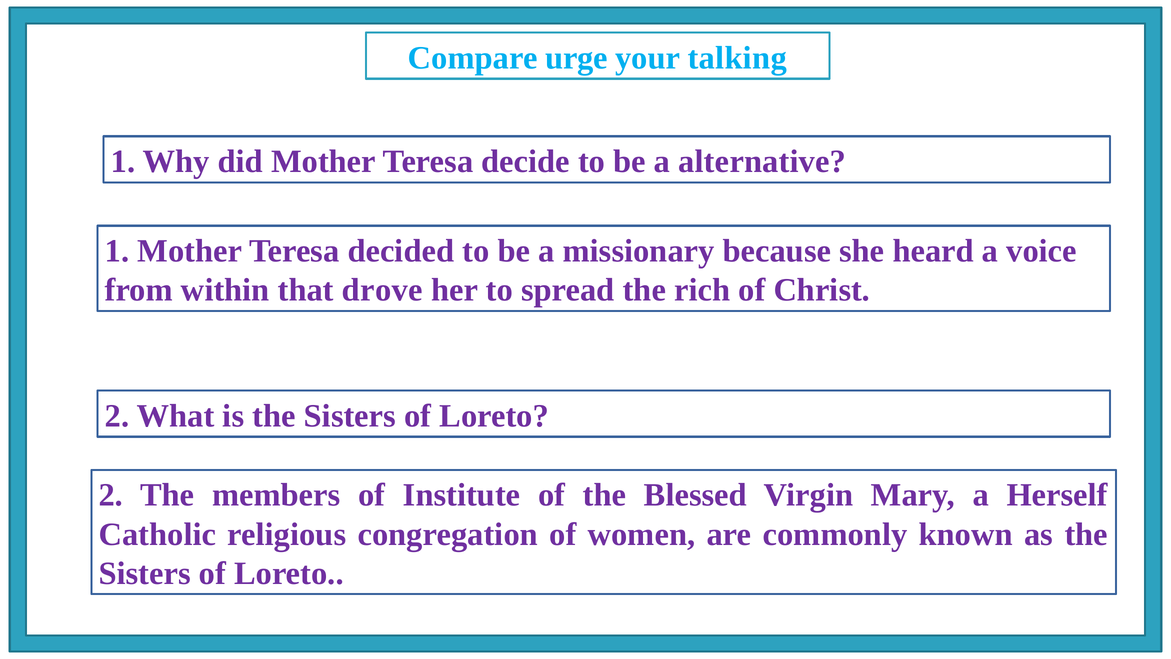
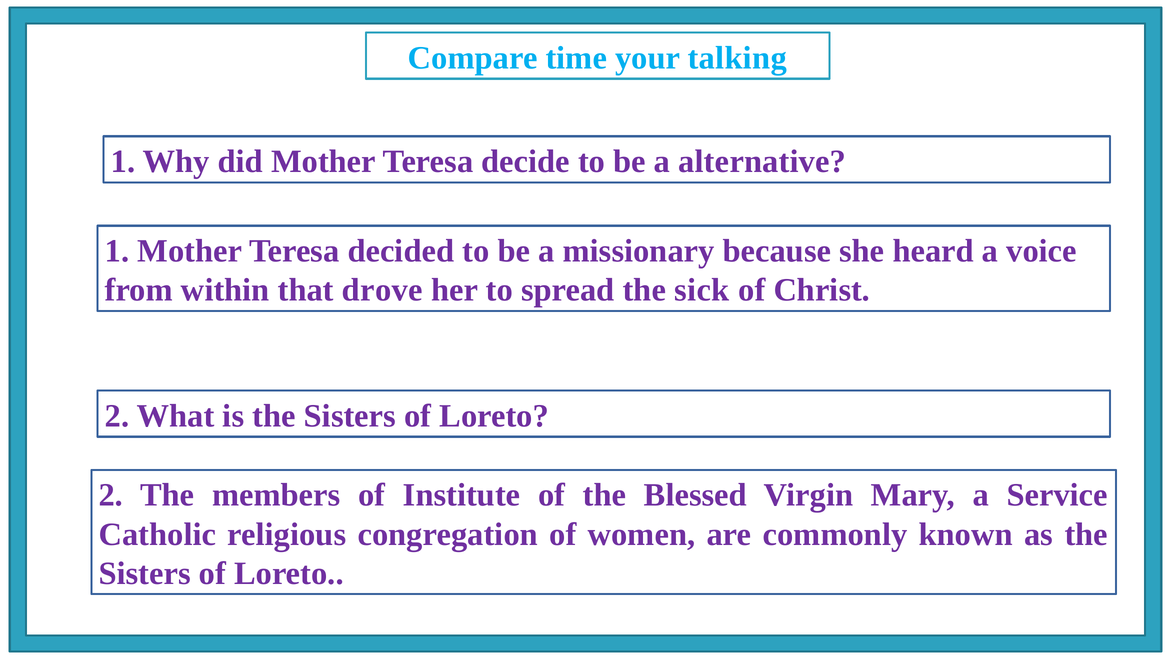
urge: urge -> time (576, 58)
rich: rich -> sick (702, 290)
Herself: Herself -> Service (1057, 495)
